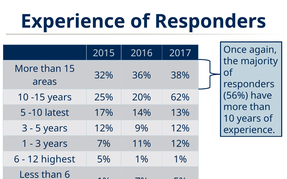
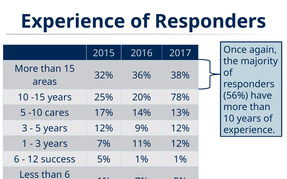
62%: 62% -> 78% (180, 98)
latest: latest -> cares (57, 113)
highest: highest -> success (58, 160)
